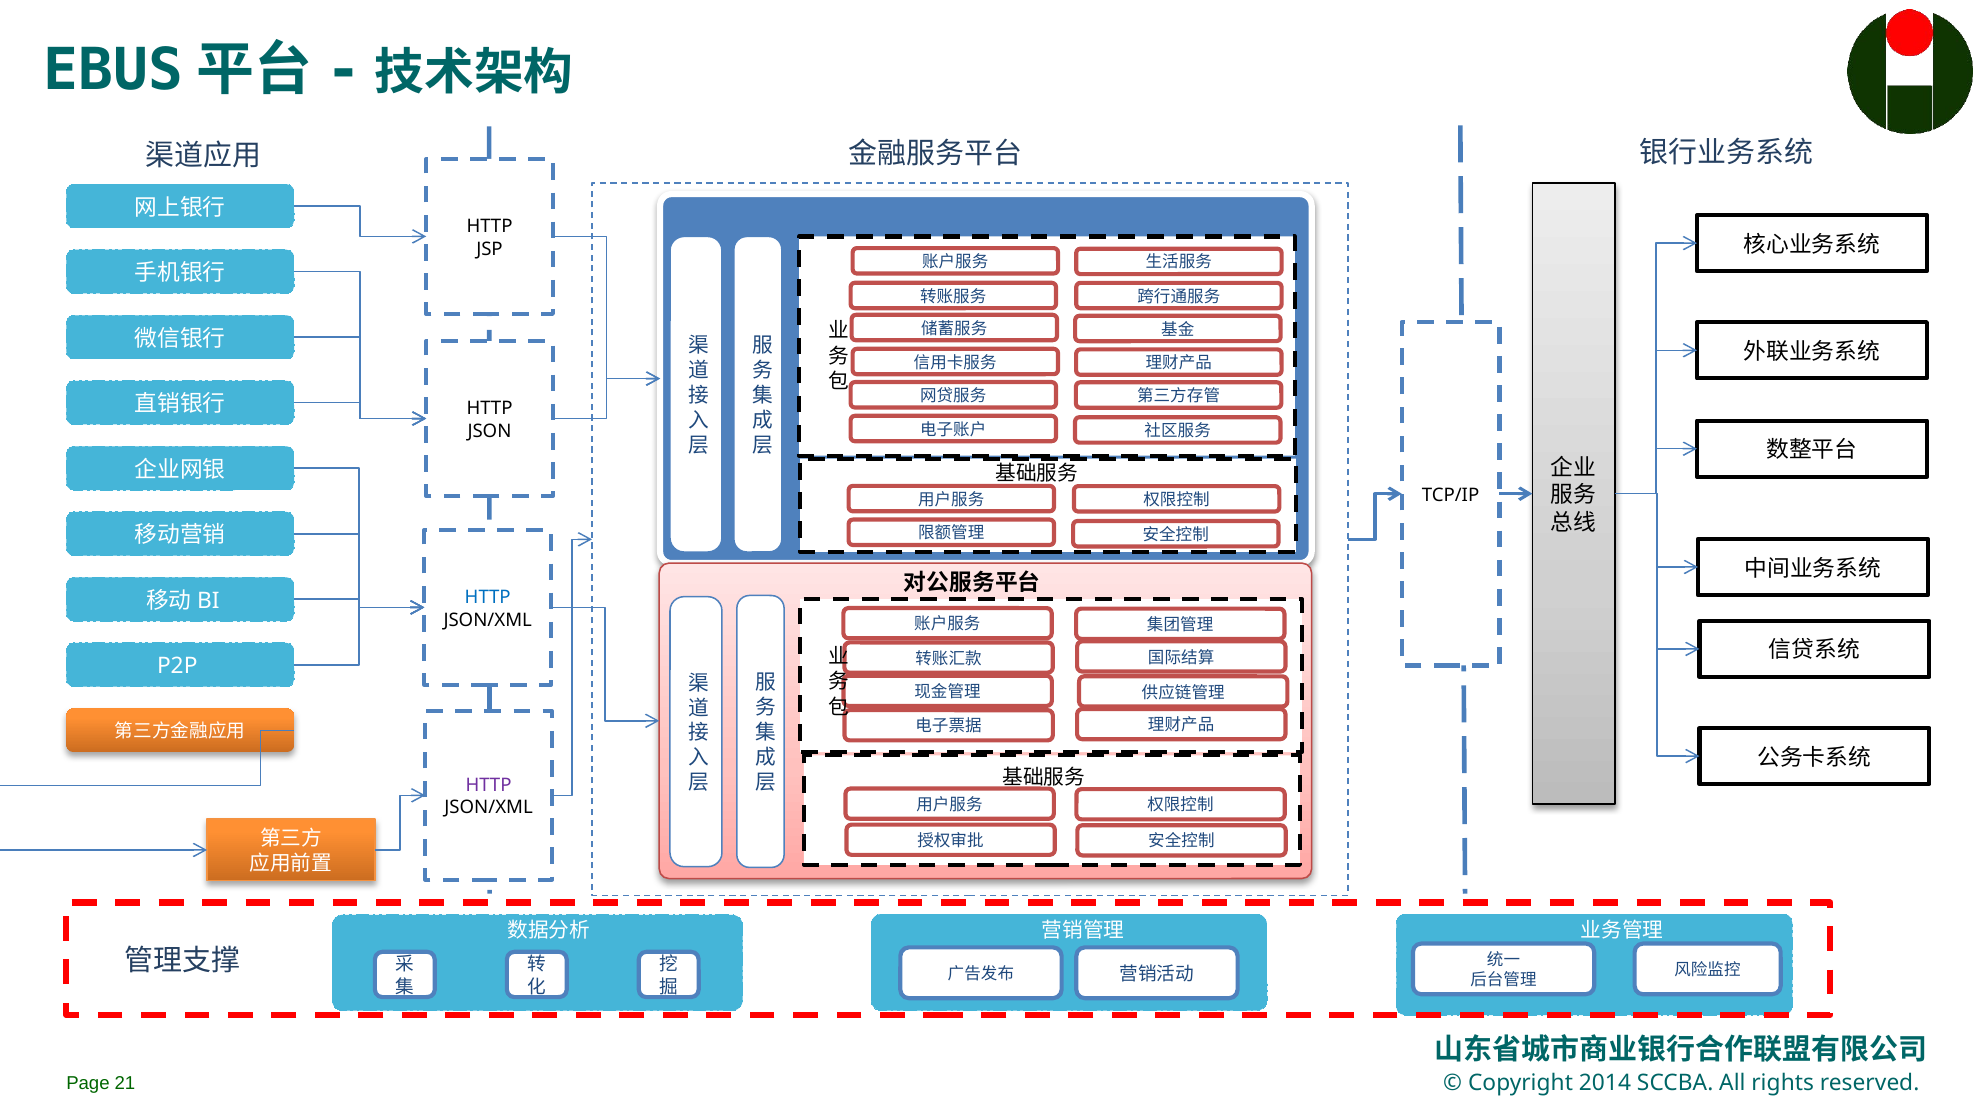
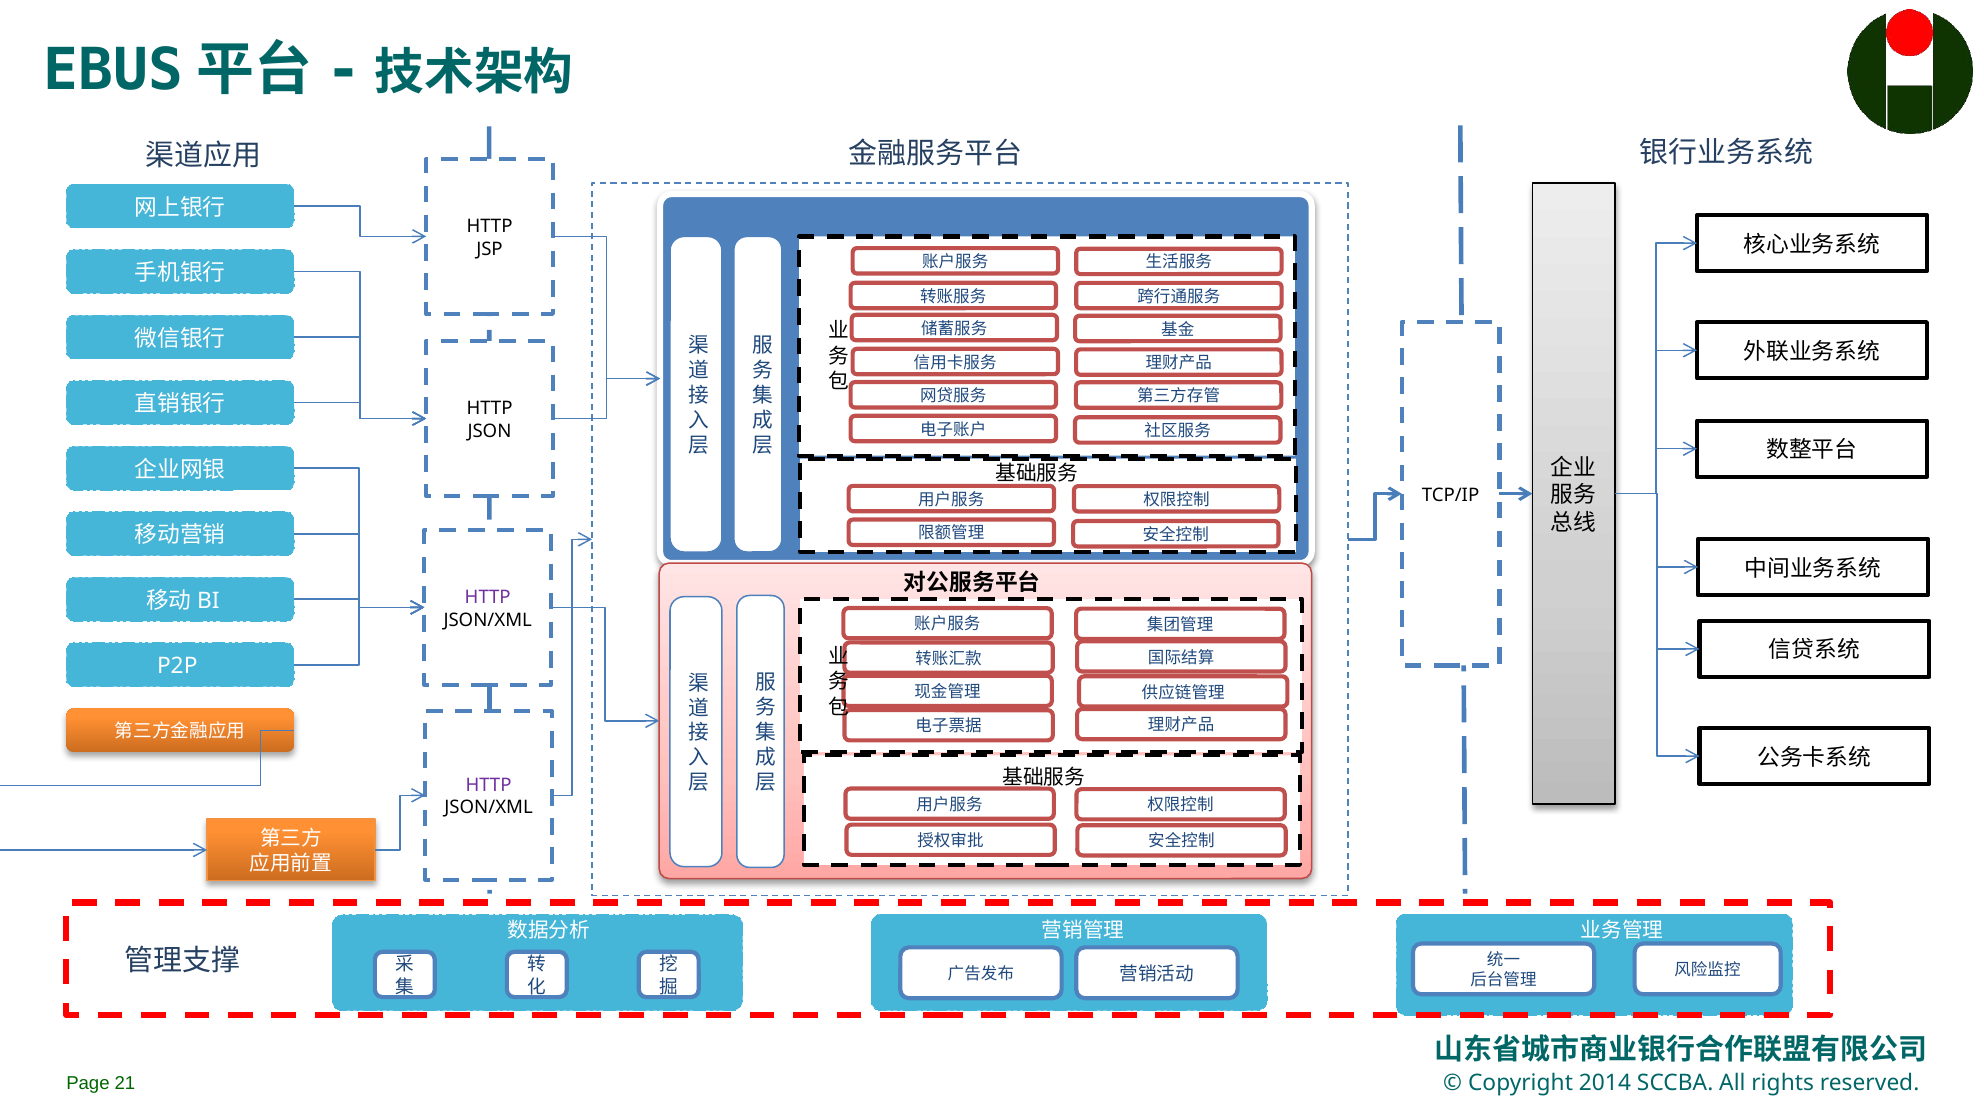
HTTP colour: blue -> purple (488, 597)
